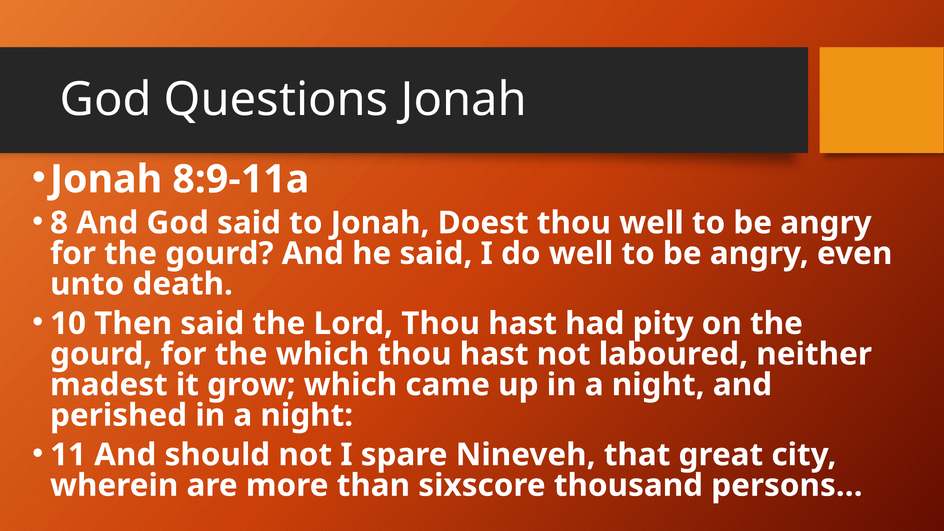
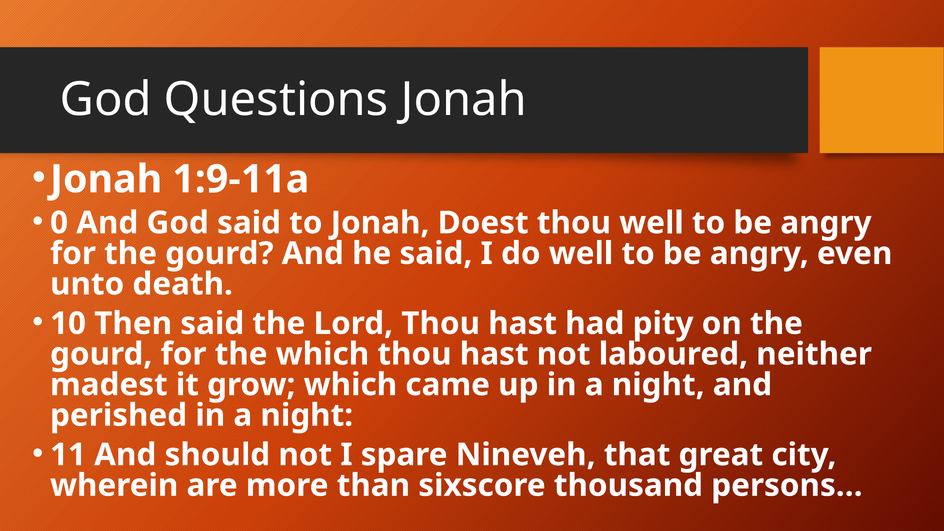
8:9-11a: 8:9-11a -> 1:9-11a (241, 179)
8: 8 -> 0 (59, 223)
